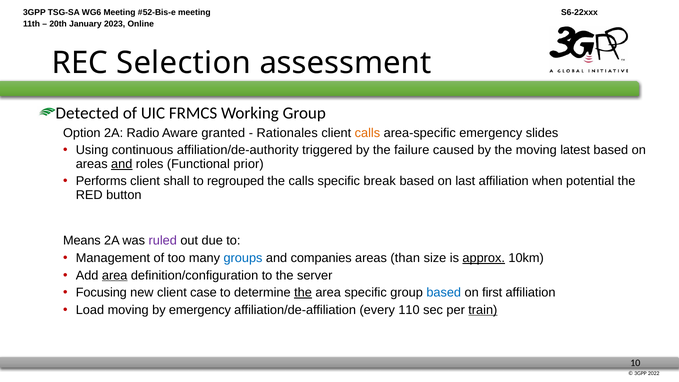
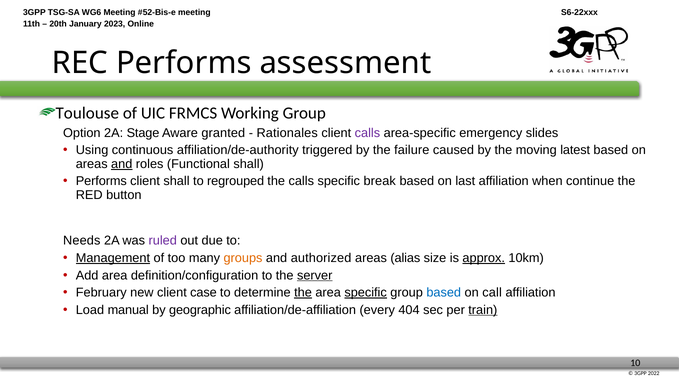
REC Selection: Selection -> Performs (184, 63)
Detected: Detected -> Toulouse (87, 113)
Radio: Radio -> Stage (143, 133)
calls colour: orange -> purple (367, 133)
Functional prior: prior -> shall (249, 164)
potential: potential -> continue (590, 181)
Means: Means -> Needs (82, 241)
Management underline: none -> present (113, 258)
groups colour: blue -> orange (243, 258)
companies: companies -> authorized (321, 258)
than: than -> alias (405, 258)
area underline: present -> none (115, 275)
server underline: none -> present (315, 275)
Focusing: Focusing -> February (101, 293)
specific underline: none -> present (366, 293)
first: first -> call (492, 293)
Load moving: moving -> manual (128, 310)
by emergency: emergency -> geographic (200, 310)
110: 110 -> 404 (409, 310)
